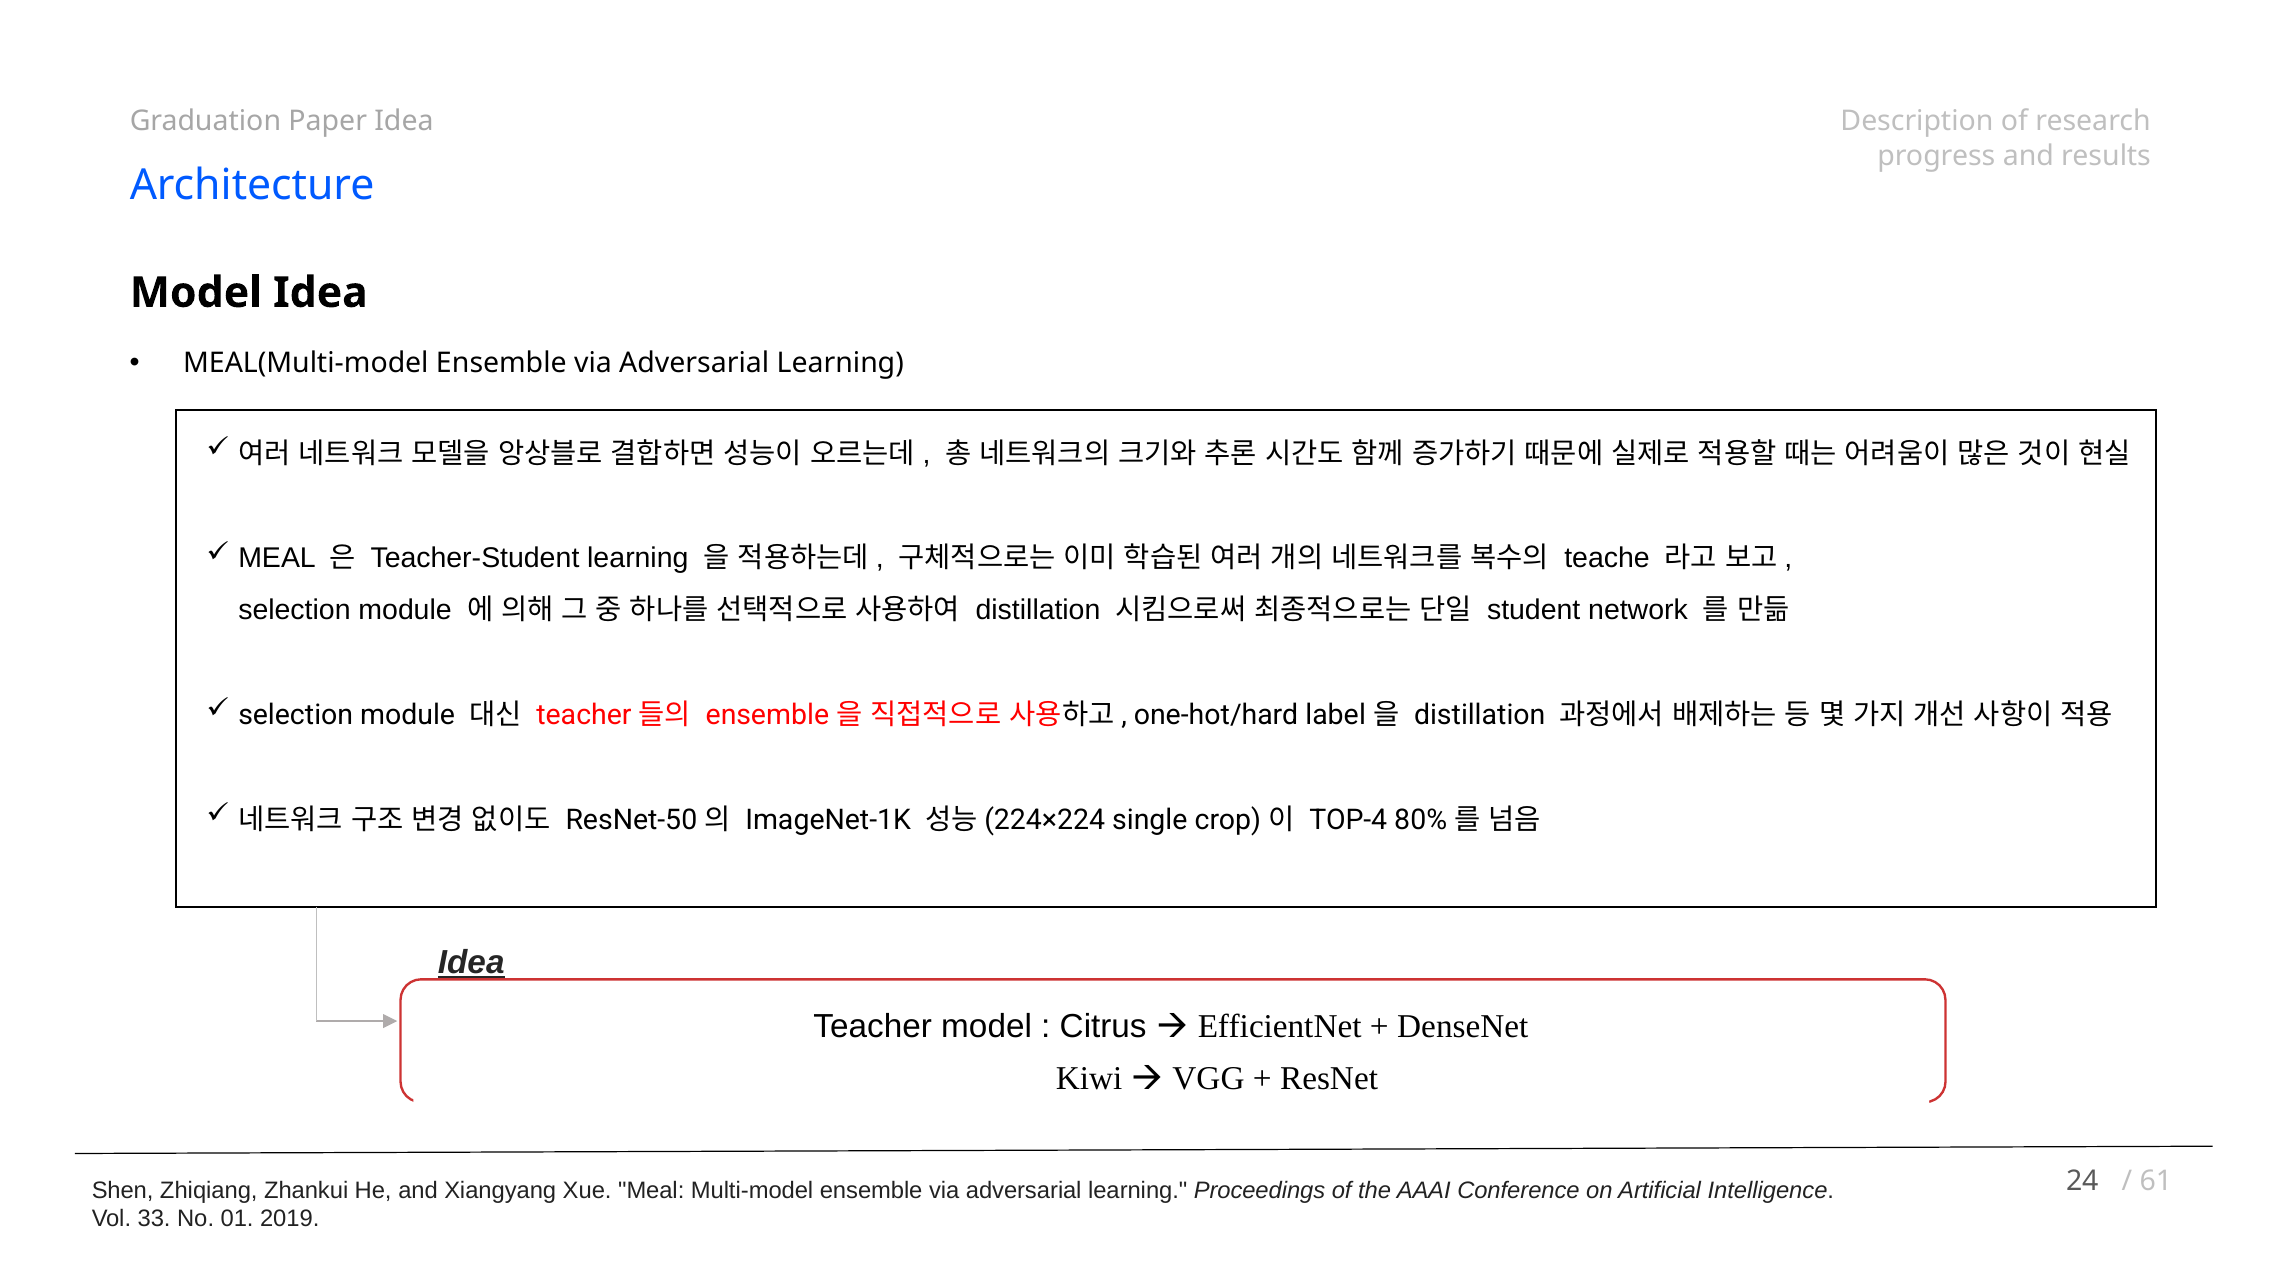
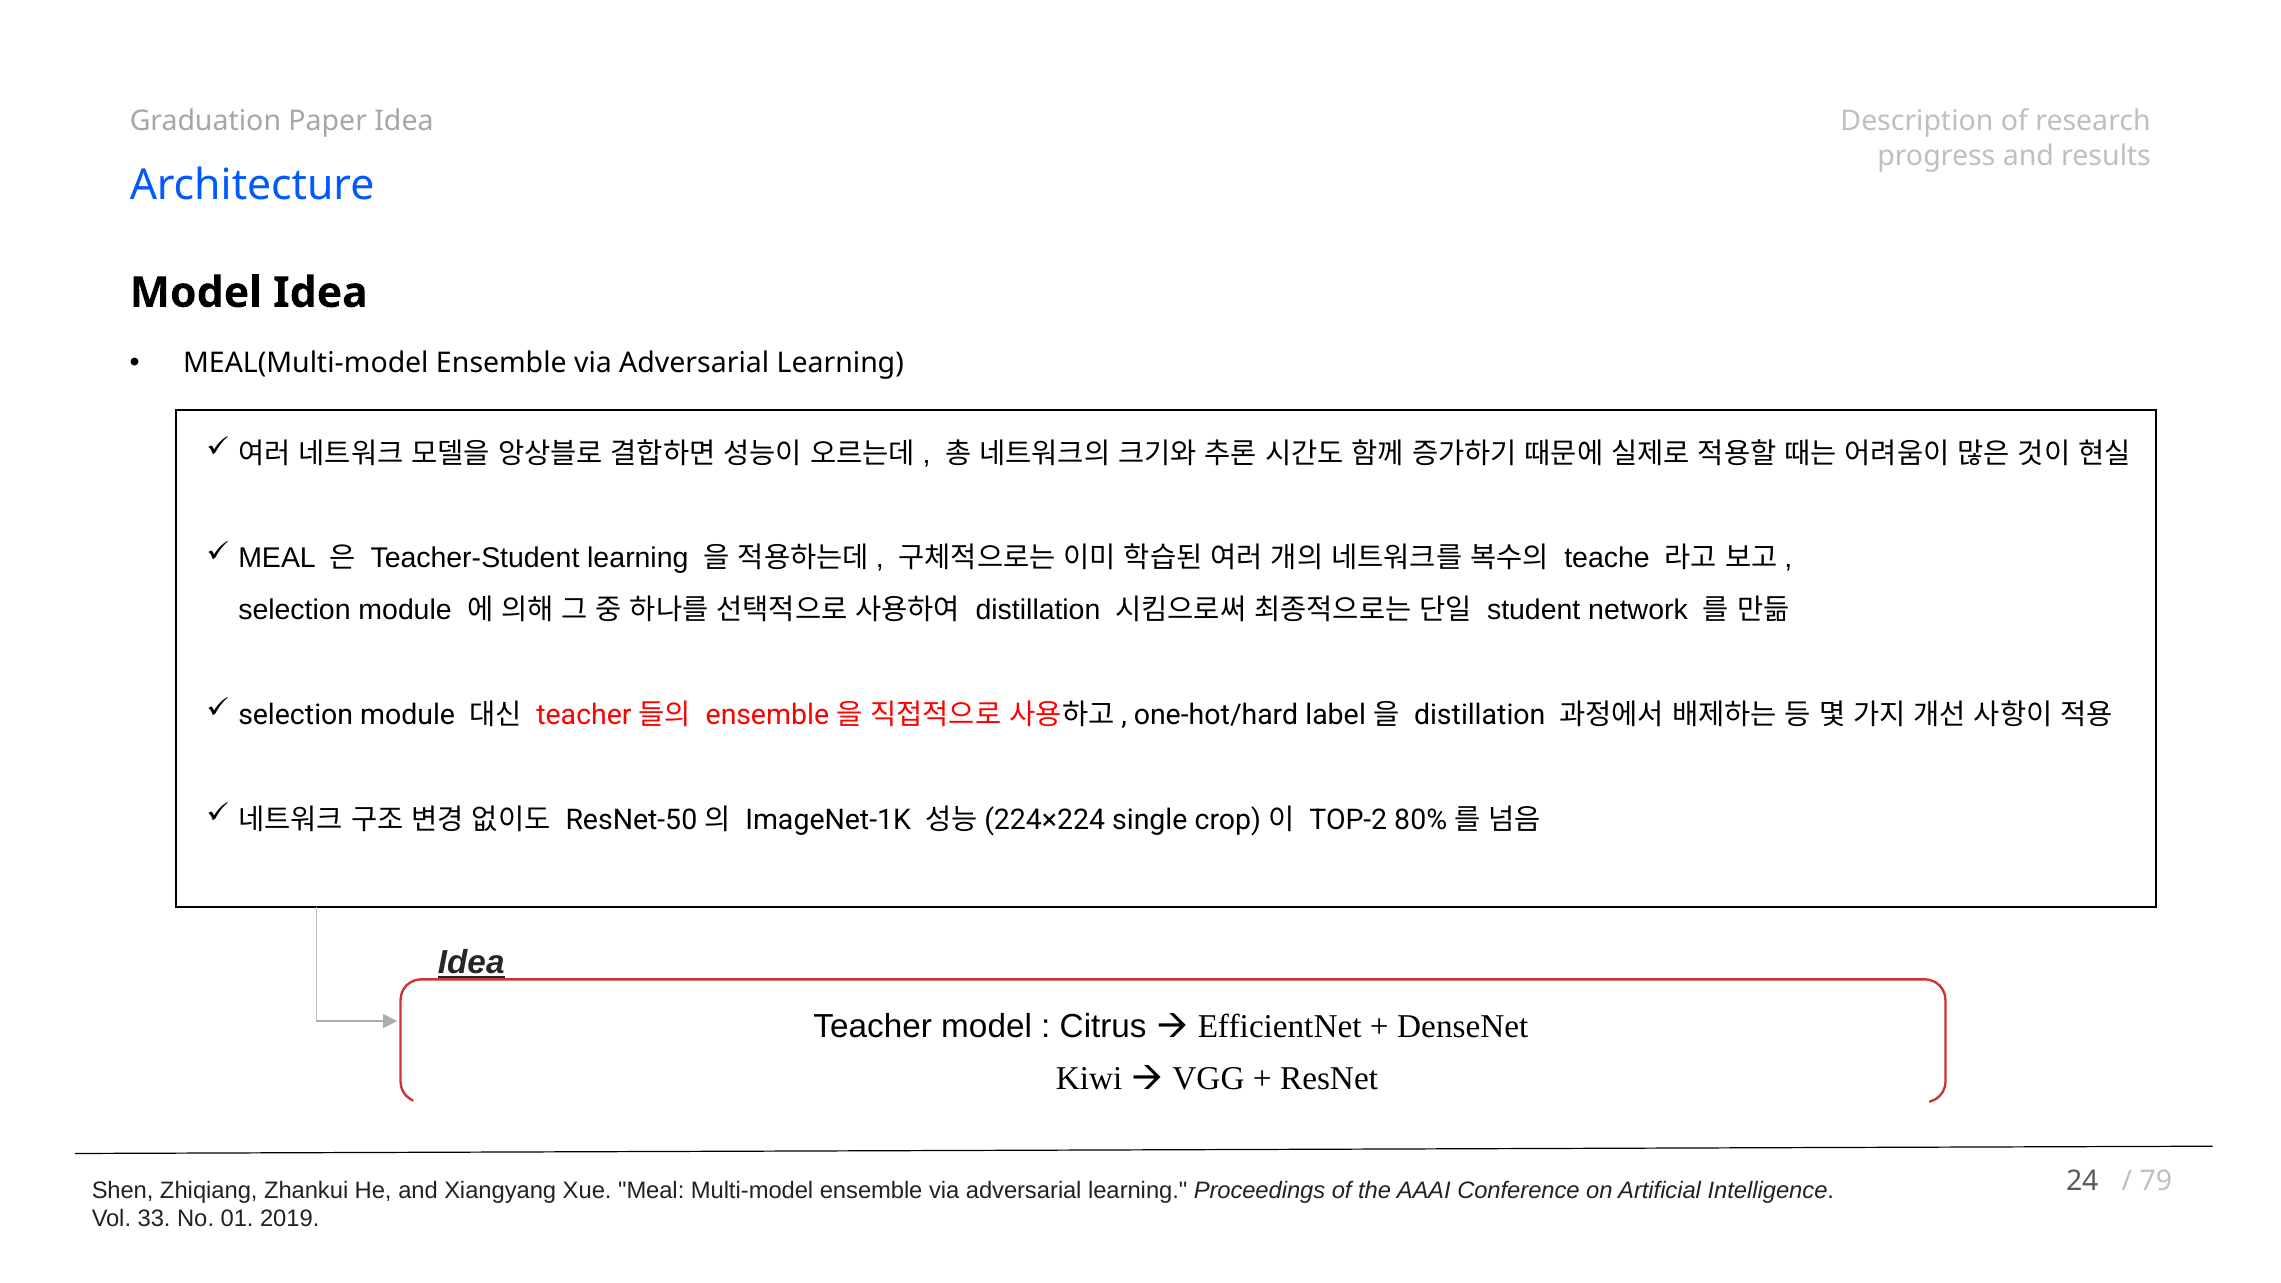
TOP-4: TOP-4 -> TOP-2 (1348, 820)
61: 61 -> 79 (2156, 1181)
